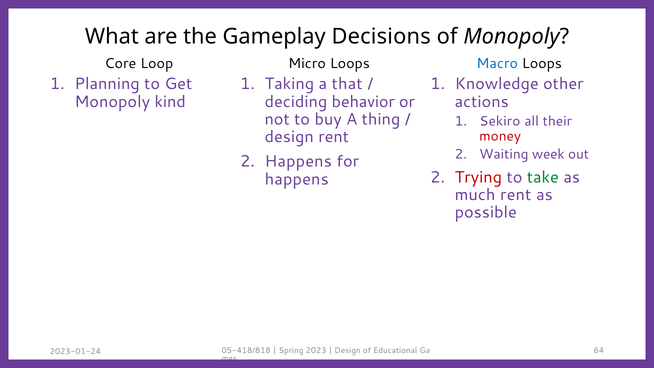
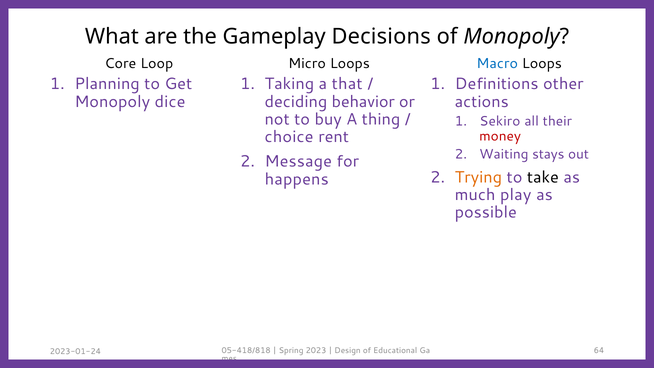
Knowledge: Knowledge -> Definitions (497, 84)
kind: kind -> dice (170, 102)
design: design -> choice (289, 137)
week: week -> stays (548, 154)
Happens: Happens -> Message (298, 161)
Trying colour: red -> orange (478, 177)
take colour: green -> black (543, 177)
much rent: rent -> play (516, 195)
